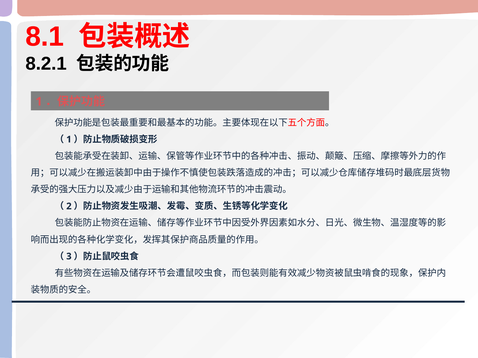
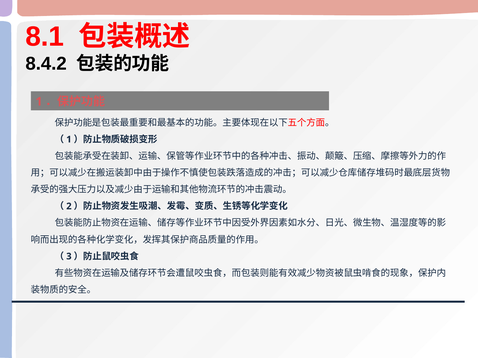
8.2.1: 8.2.1 -> 8.4.2 (46, 64)
